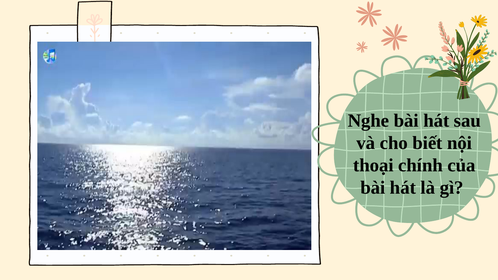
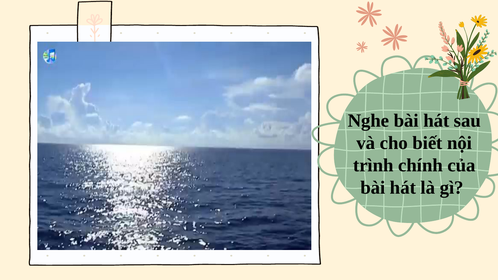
thoại: thoại -> trình (373, 165)
